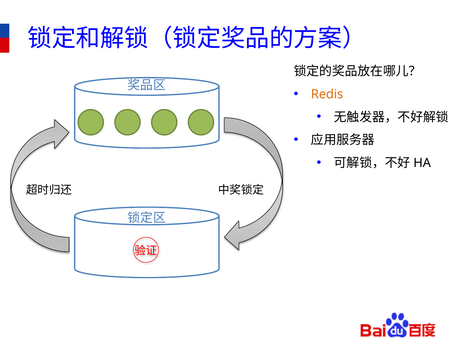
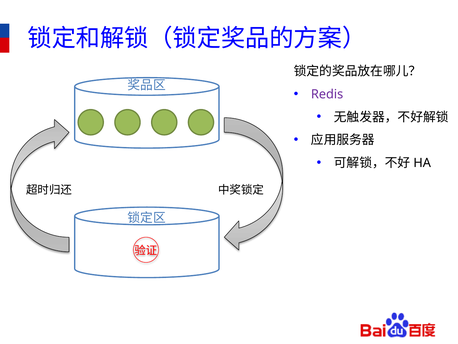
Redis colour: orange -> purple (327, 94)
